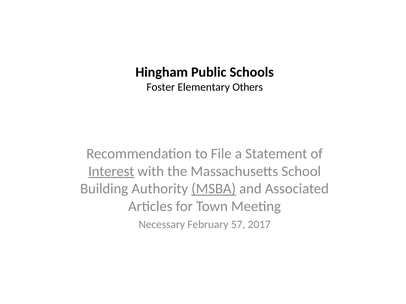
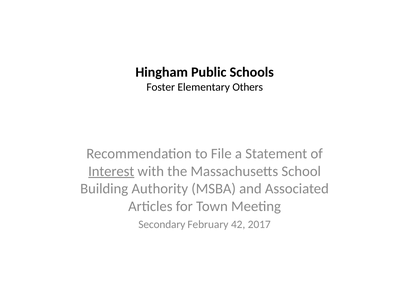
MSBA underline: present -> none (214, 189)
Necessary: Necessary -> Secondary (162, 225)
57: 57 -> 42 (238, 225)
